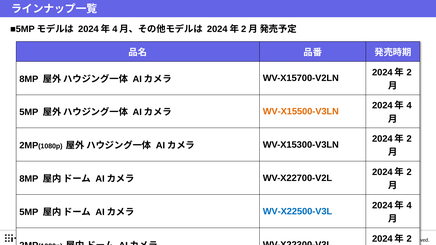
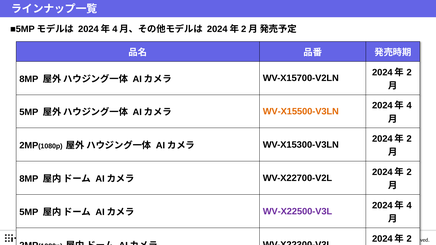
WV-X22500-V3L colour: blue -> purple (298, 212)
